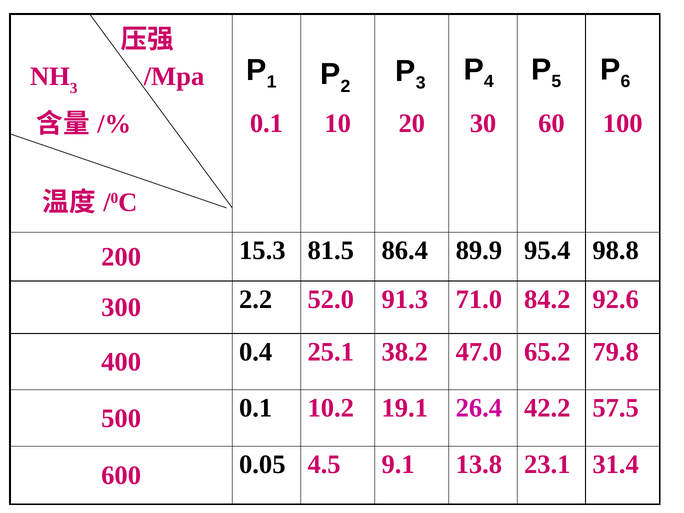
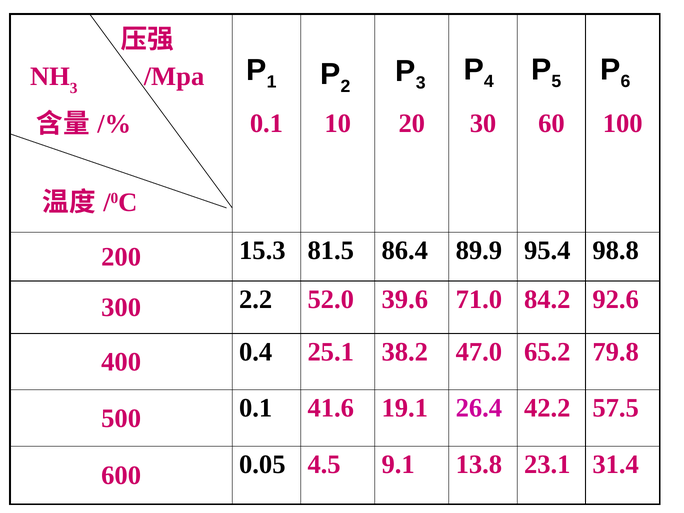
91.3: 91.3 -> 39.6 (405, 299)
10.2: 10.2 -> 41.6 (331, 408)
